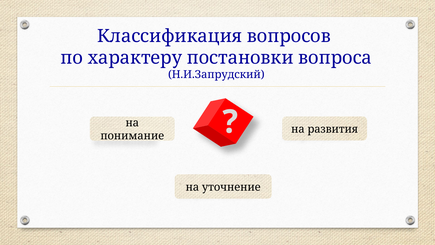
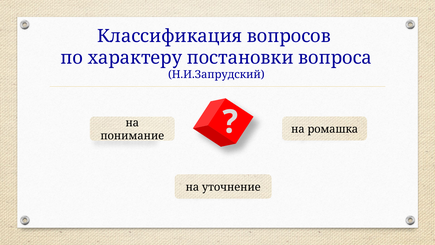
развития: развития -> ромашка (333, 129)
